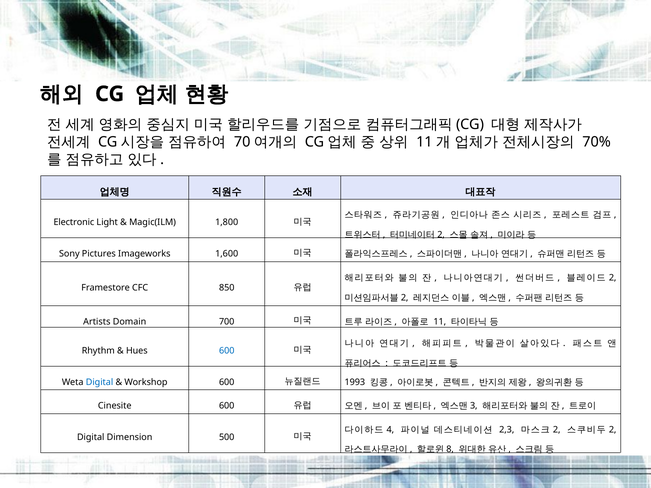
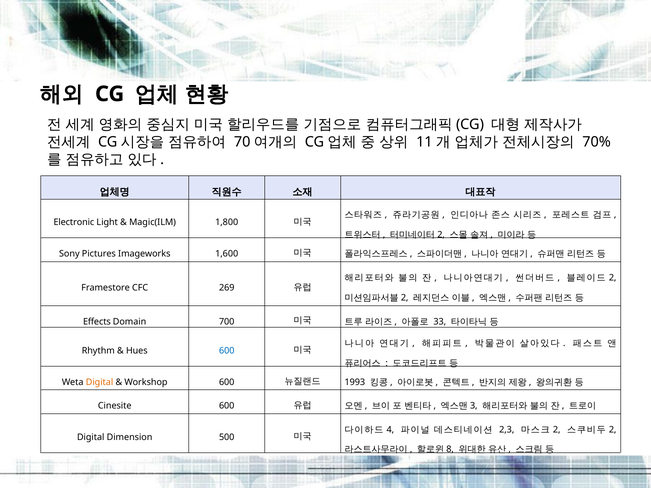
850: 850 -> 269 (227, 288)
Artists: Artists -> Effects (97, 322)
11: 11 -> 33 (440, 322)
Digital colour: blue -> orange (100, 382)
